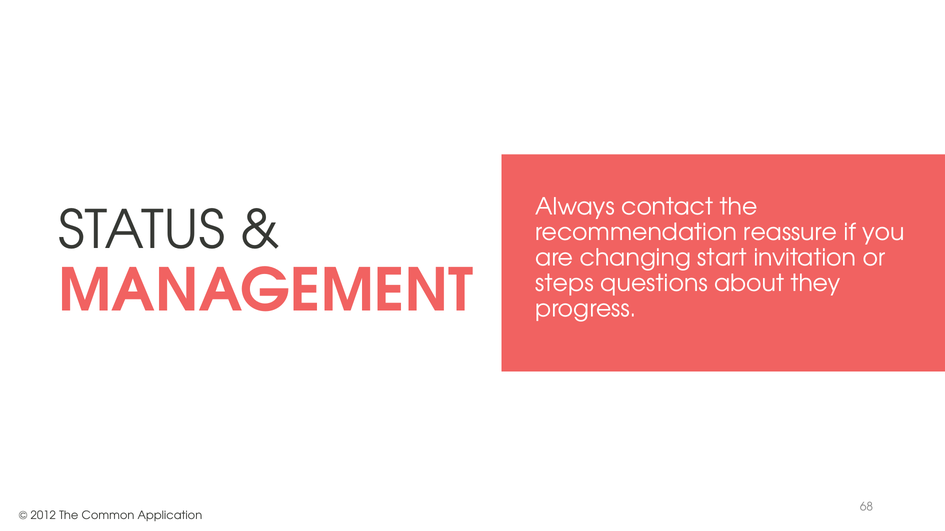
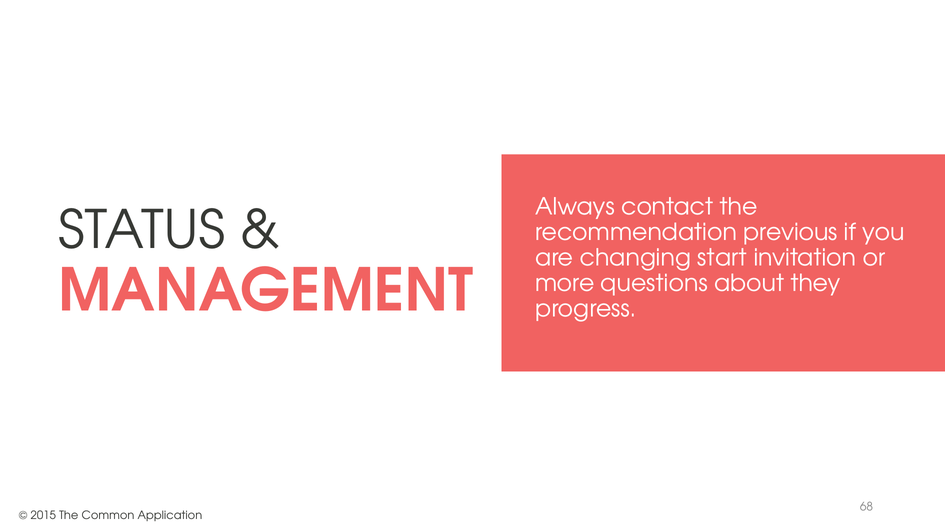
reassure: reassure -> previous (790, 233)
steps: steps -> more (565, 284)
2012: 2012 -> 2015 (43, 516)
